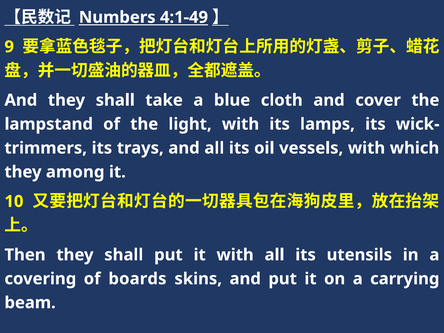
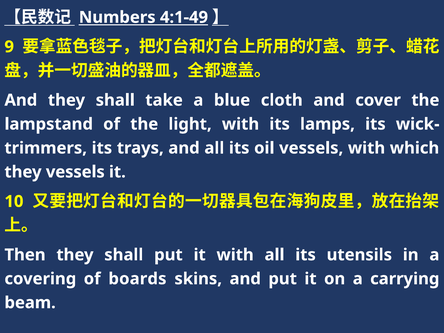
they among: among -> vessels (75, 172)
